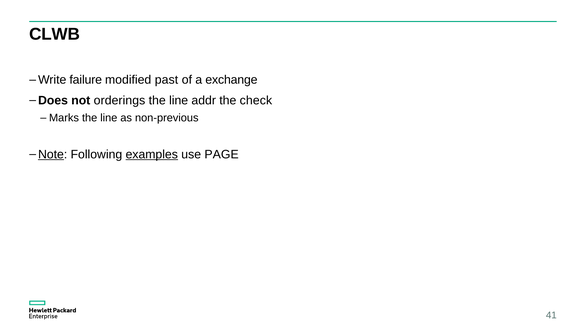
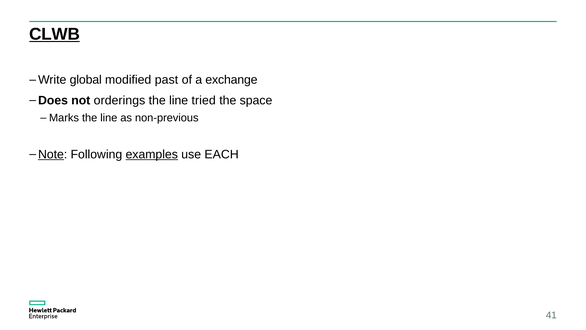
CLWB underline: none -> present (54, 34)
failure: failure -> global (86, 80)
addr: addr -> tried (204, 100)
check: check -> space (256, 100)
PAGE: PAGE -> EACH (222, 154)
